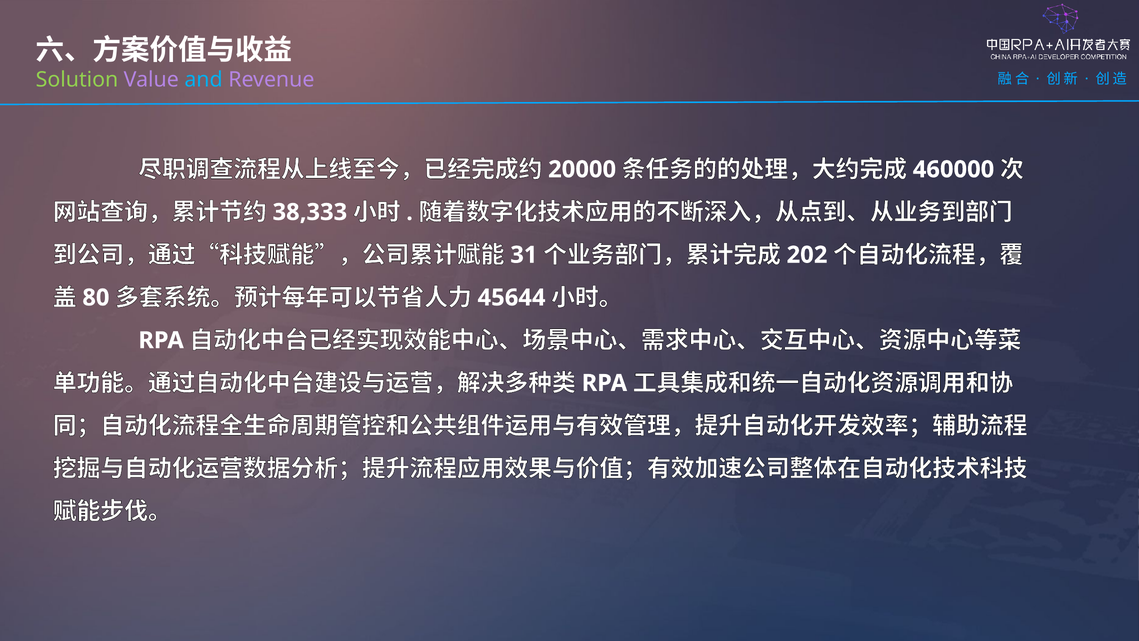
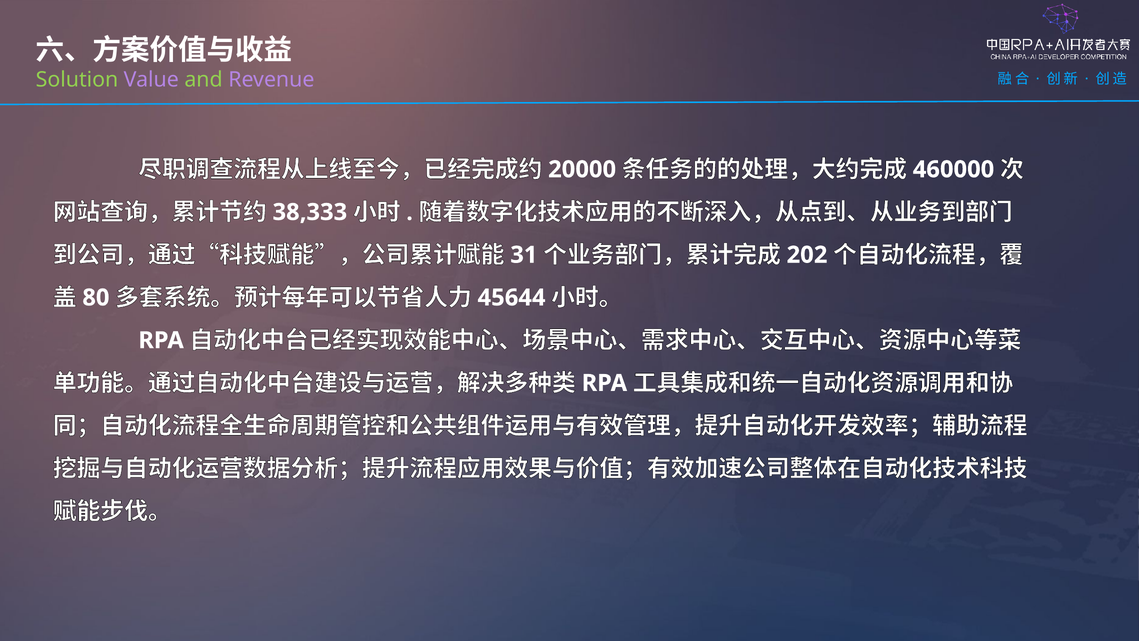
and colour: light blue -> light green (204, 80)
